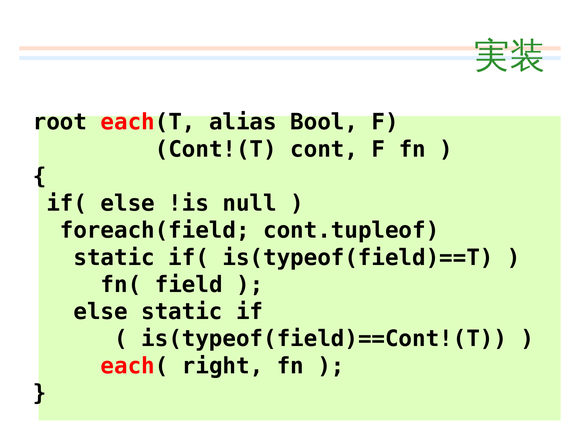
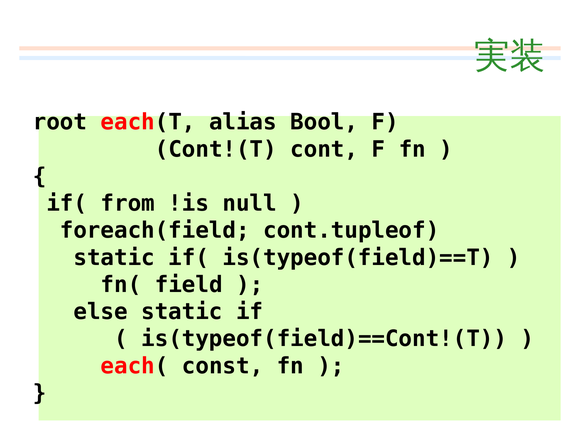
if( else: else -> from (128, 203)
right: right -> const (223, 366)
